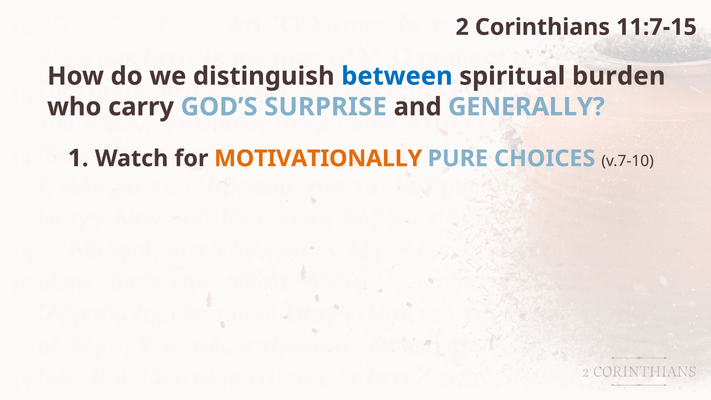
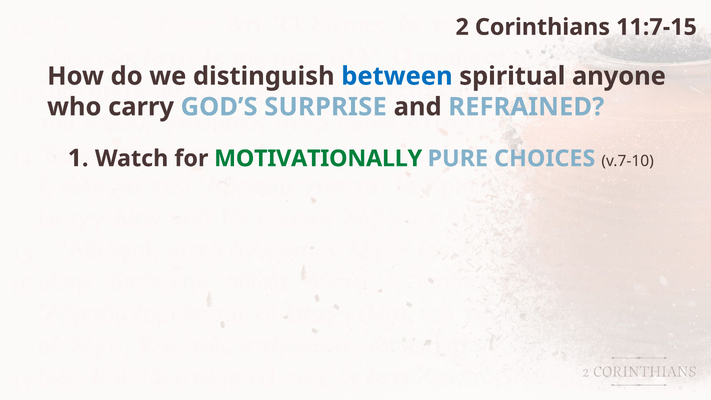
burden: burden -> anyone (619, 76)
GENERALLY: GENERALLY -> REFRAINED (526, 107)
MOTIVATIONALLY colour: orange -> green (318, 159)
